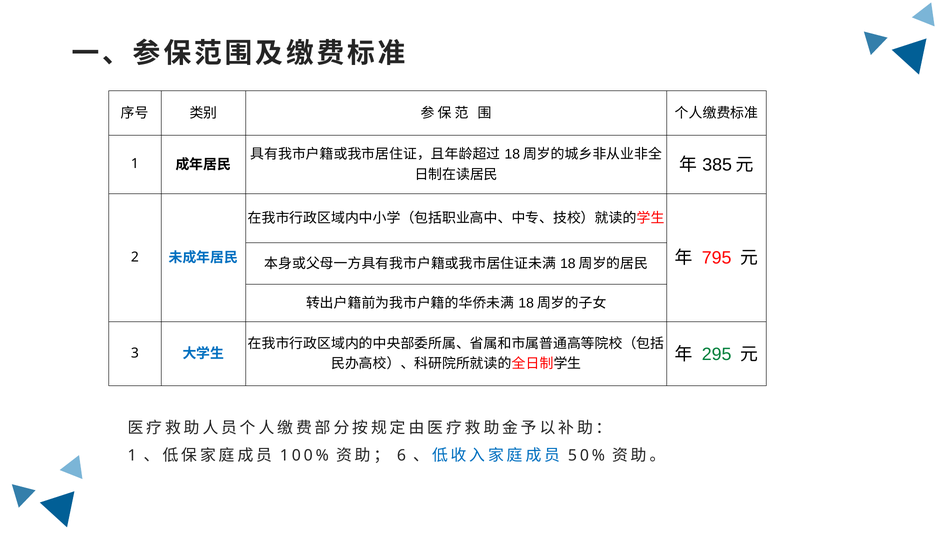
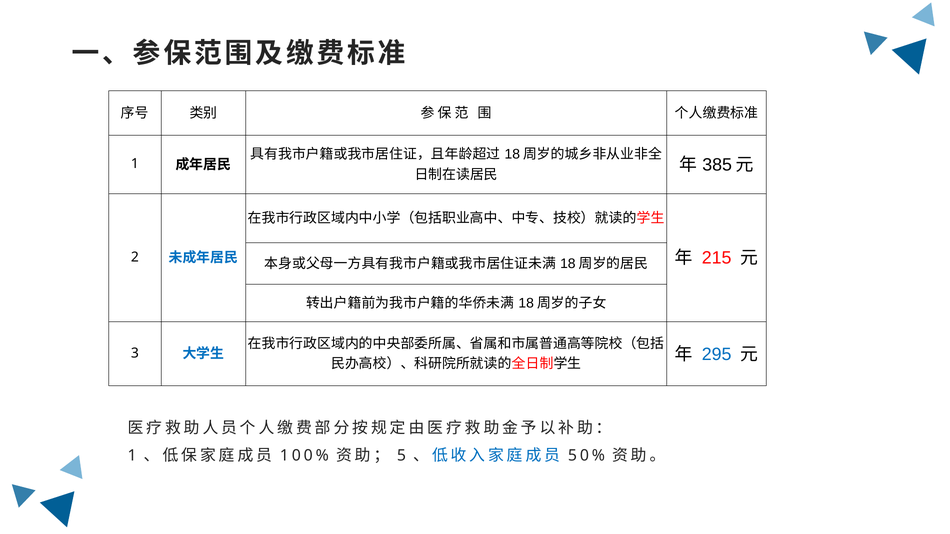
795: 795 -> 215 (717, 258)
295 colour: green -> blue (717, 354)
6: 6 -> 5 (401, 456)
